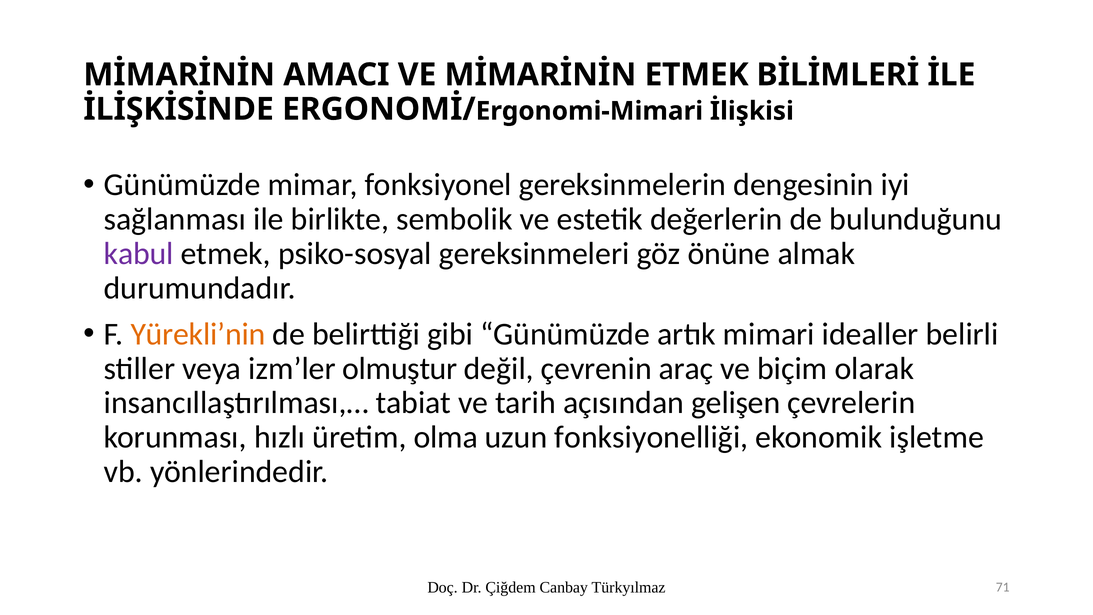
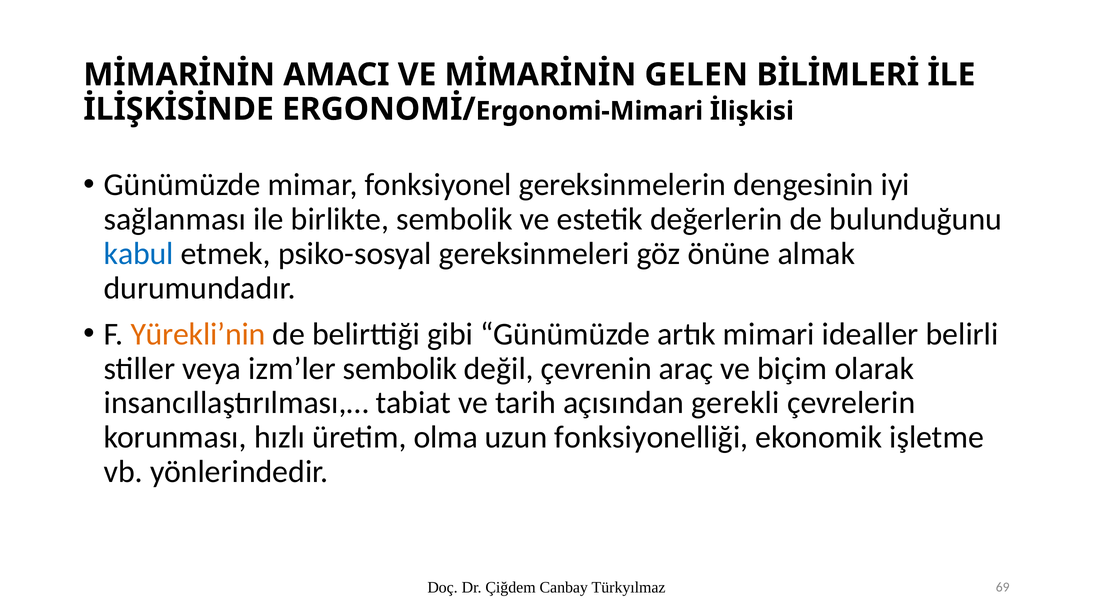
MİMARİNİN ETMEK: ETMEK -> GELEN (696, 75)
kabul colour: purple -> blue (139, 254)
izm’ler olmuştur: olmuştur -> sembolik (400, 368)
gelişen: gelişen -> gerekli (735, 403)
71: 71 -> 69 (1003, 587)
